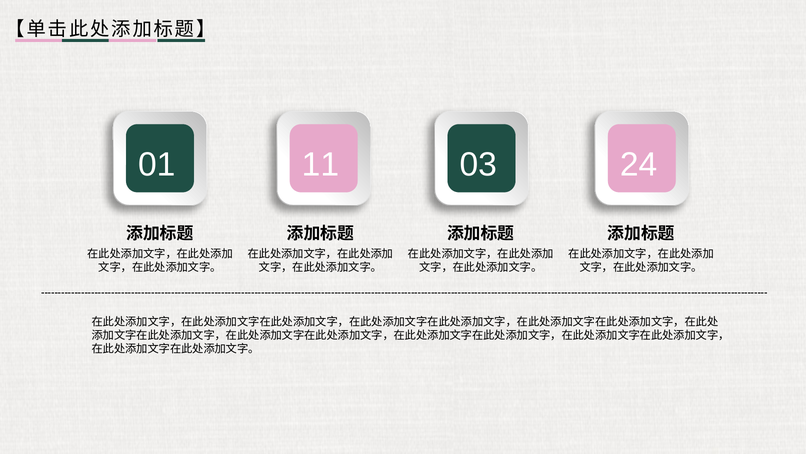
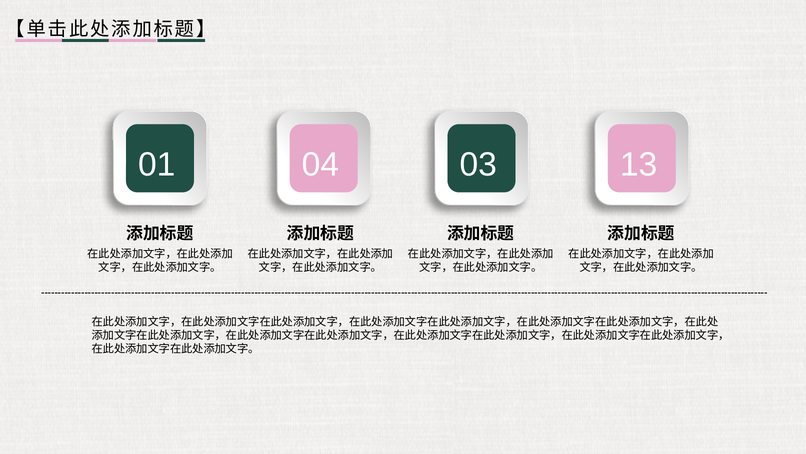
11: 11 -> 04 (320, 165)
24: 24 -> 13 (639, 165)
